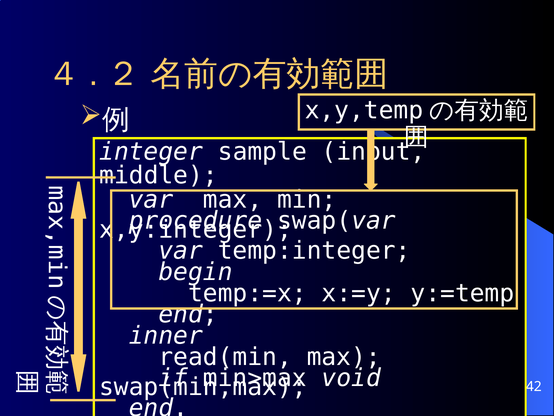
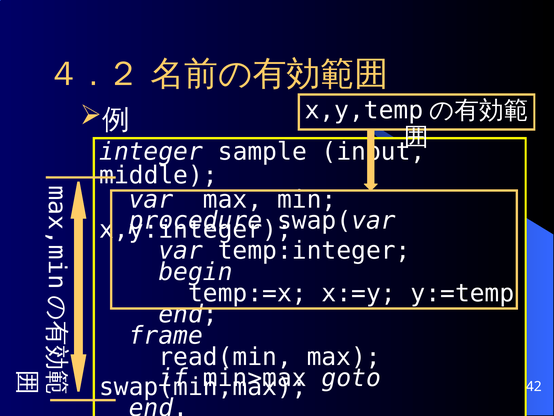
inner: inner -> frame (166, 335)
void: void -> goto (351, 378)
